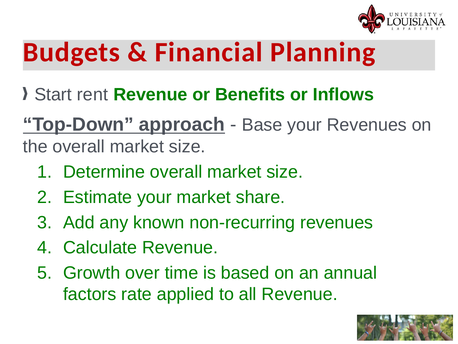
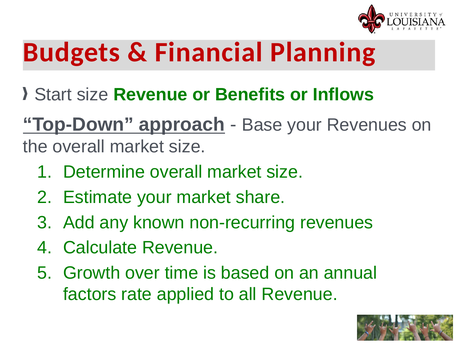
Start rent: rent -> size (93, 95)
